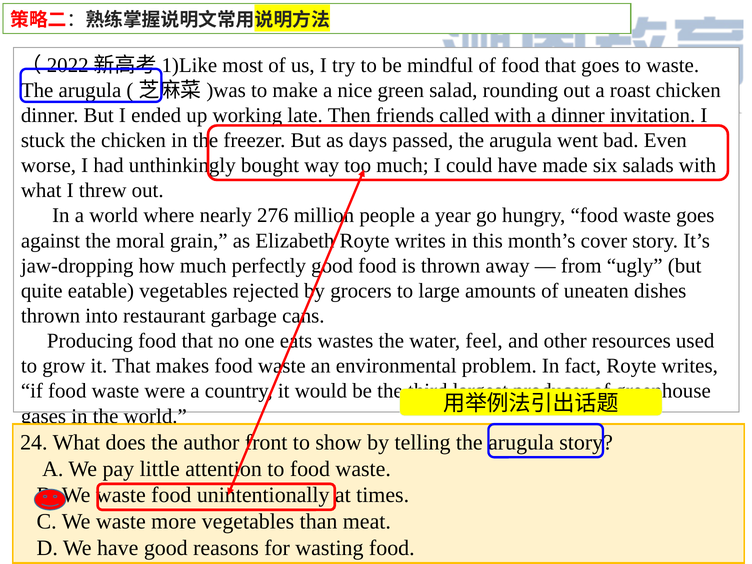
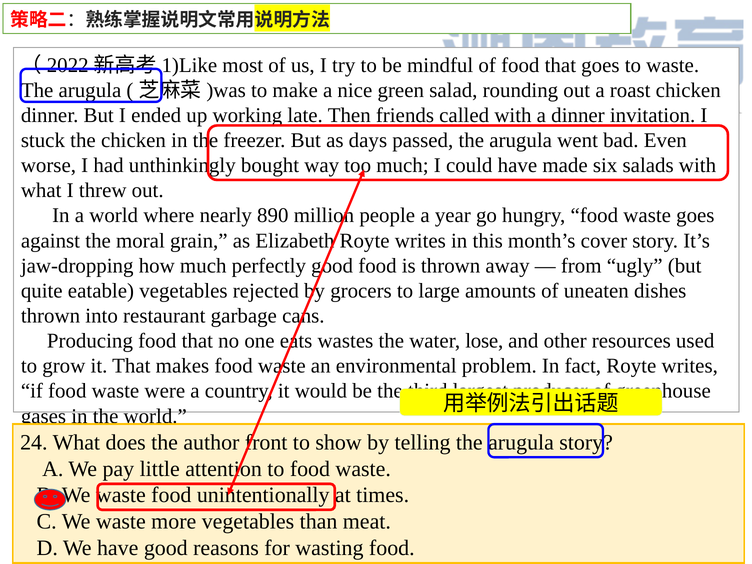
276: 276 -> 890 (273, 216)
feel: feel -> lose (484, 341)
